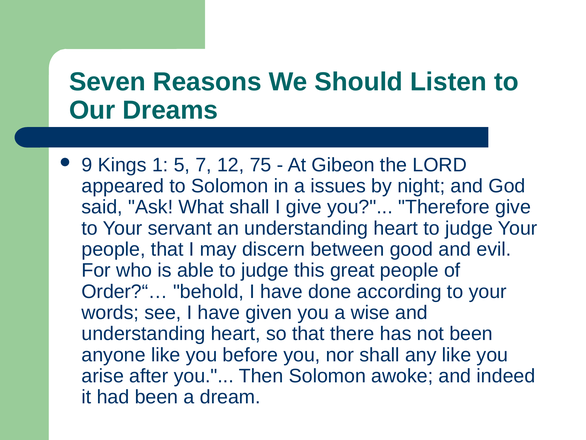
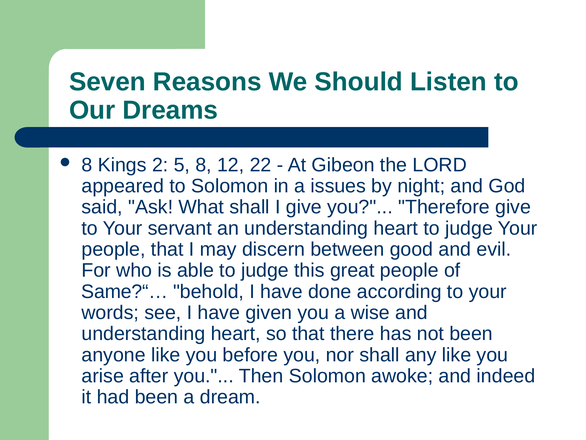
9: 9 -> 8 (87, 165)
1: 1 -> 2 (160, 165)
5 7: 7 -> 8 (204, 165)
75: 75 -> 22 (261, 165)
Order?“…: Order?“… -> Same?“… (125, 291)
